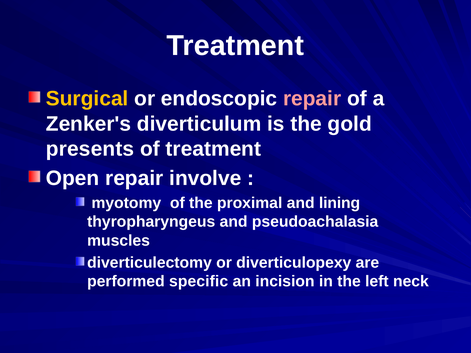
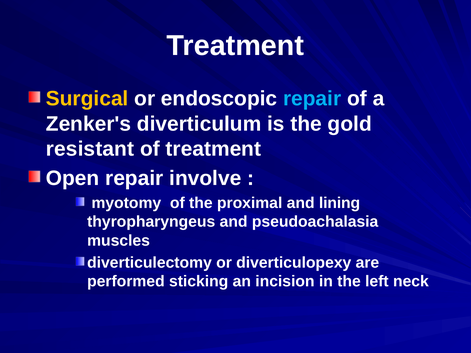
repair colour: pink -> light blue (312, 99)
presents: presents -> resistant (90, 149)
specific: specific -> sticking (199, 282)
